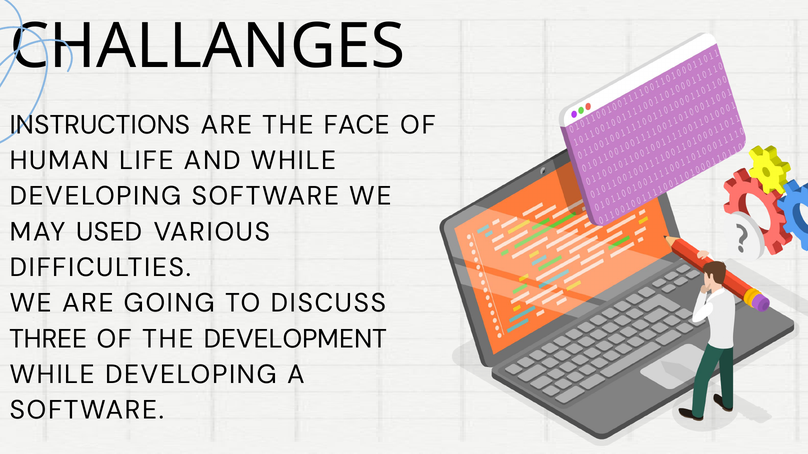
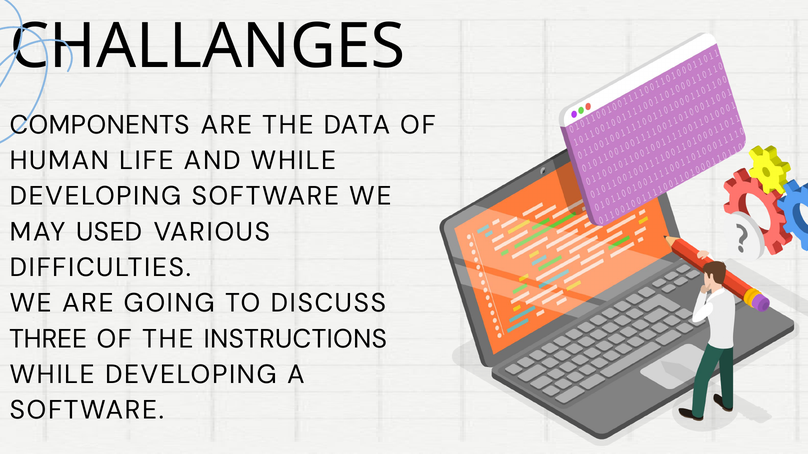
INSTRUCTIONS: INSTRUCTIONS -> COMPONENTS (100, 125)
FACE: FACE -> DATA (357, 125)
DEVELOPMENT: DEVELOPMENT -> INSTRUCTIONS (295, 339)
